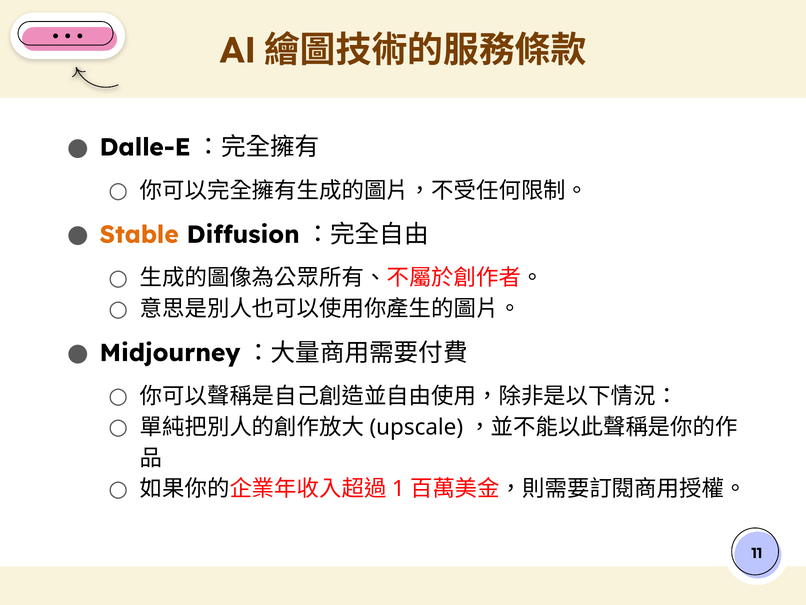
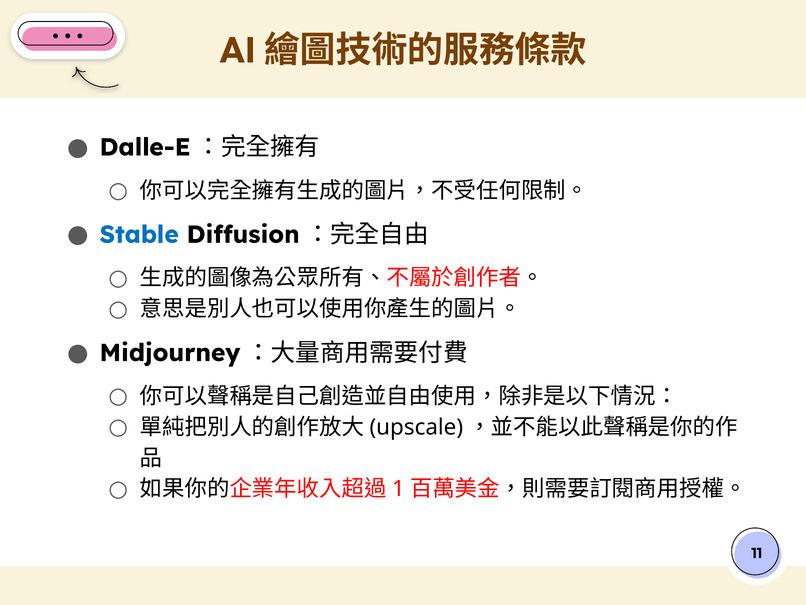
Stable colour: orange -> blue (139, 234)
